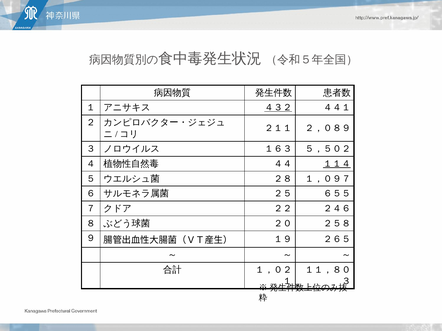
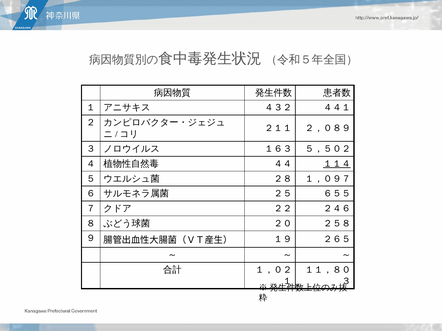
４３２ underline: present -> none (278, 108)
